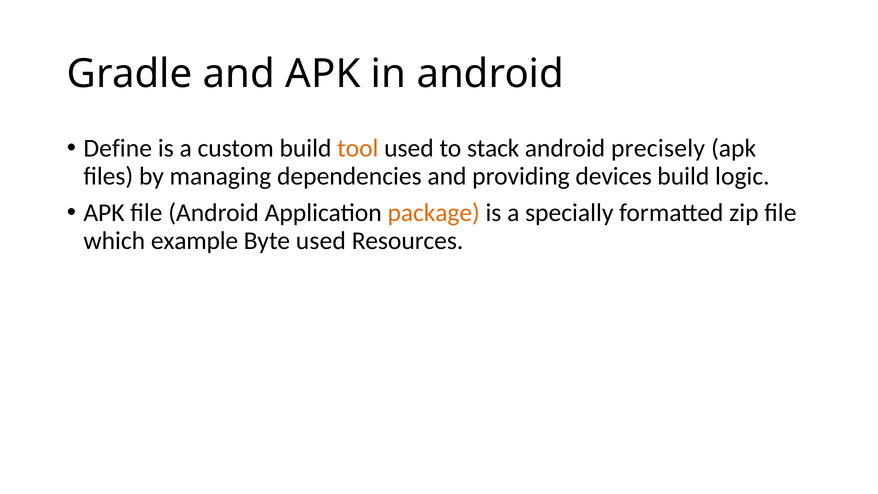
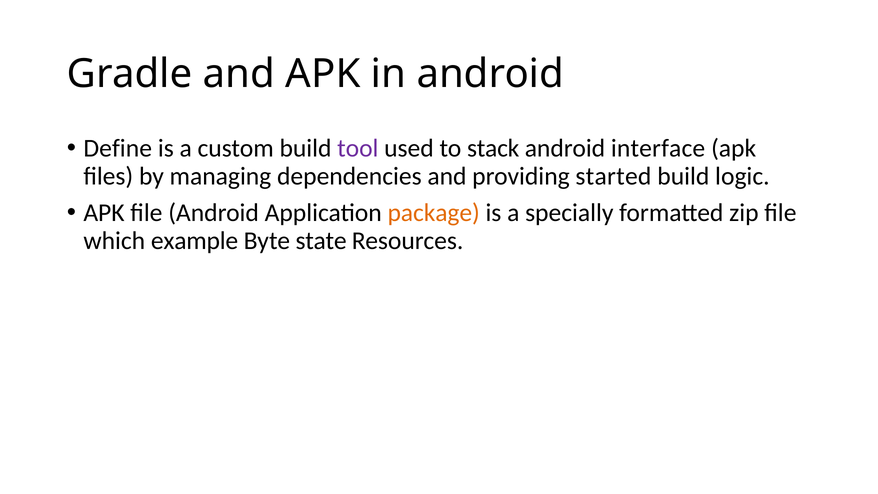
tool colour: orange -> purple (358, 148)
precisely: precisely -> interface (658, 148)
devices: devices -> started (613, 176)
Byte used: used -> state (321, 241)
